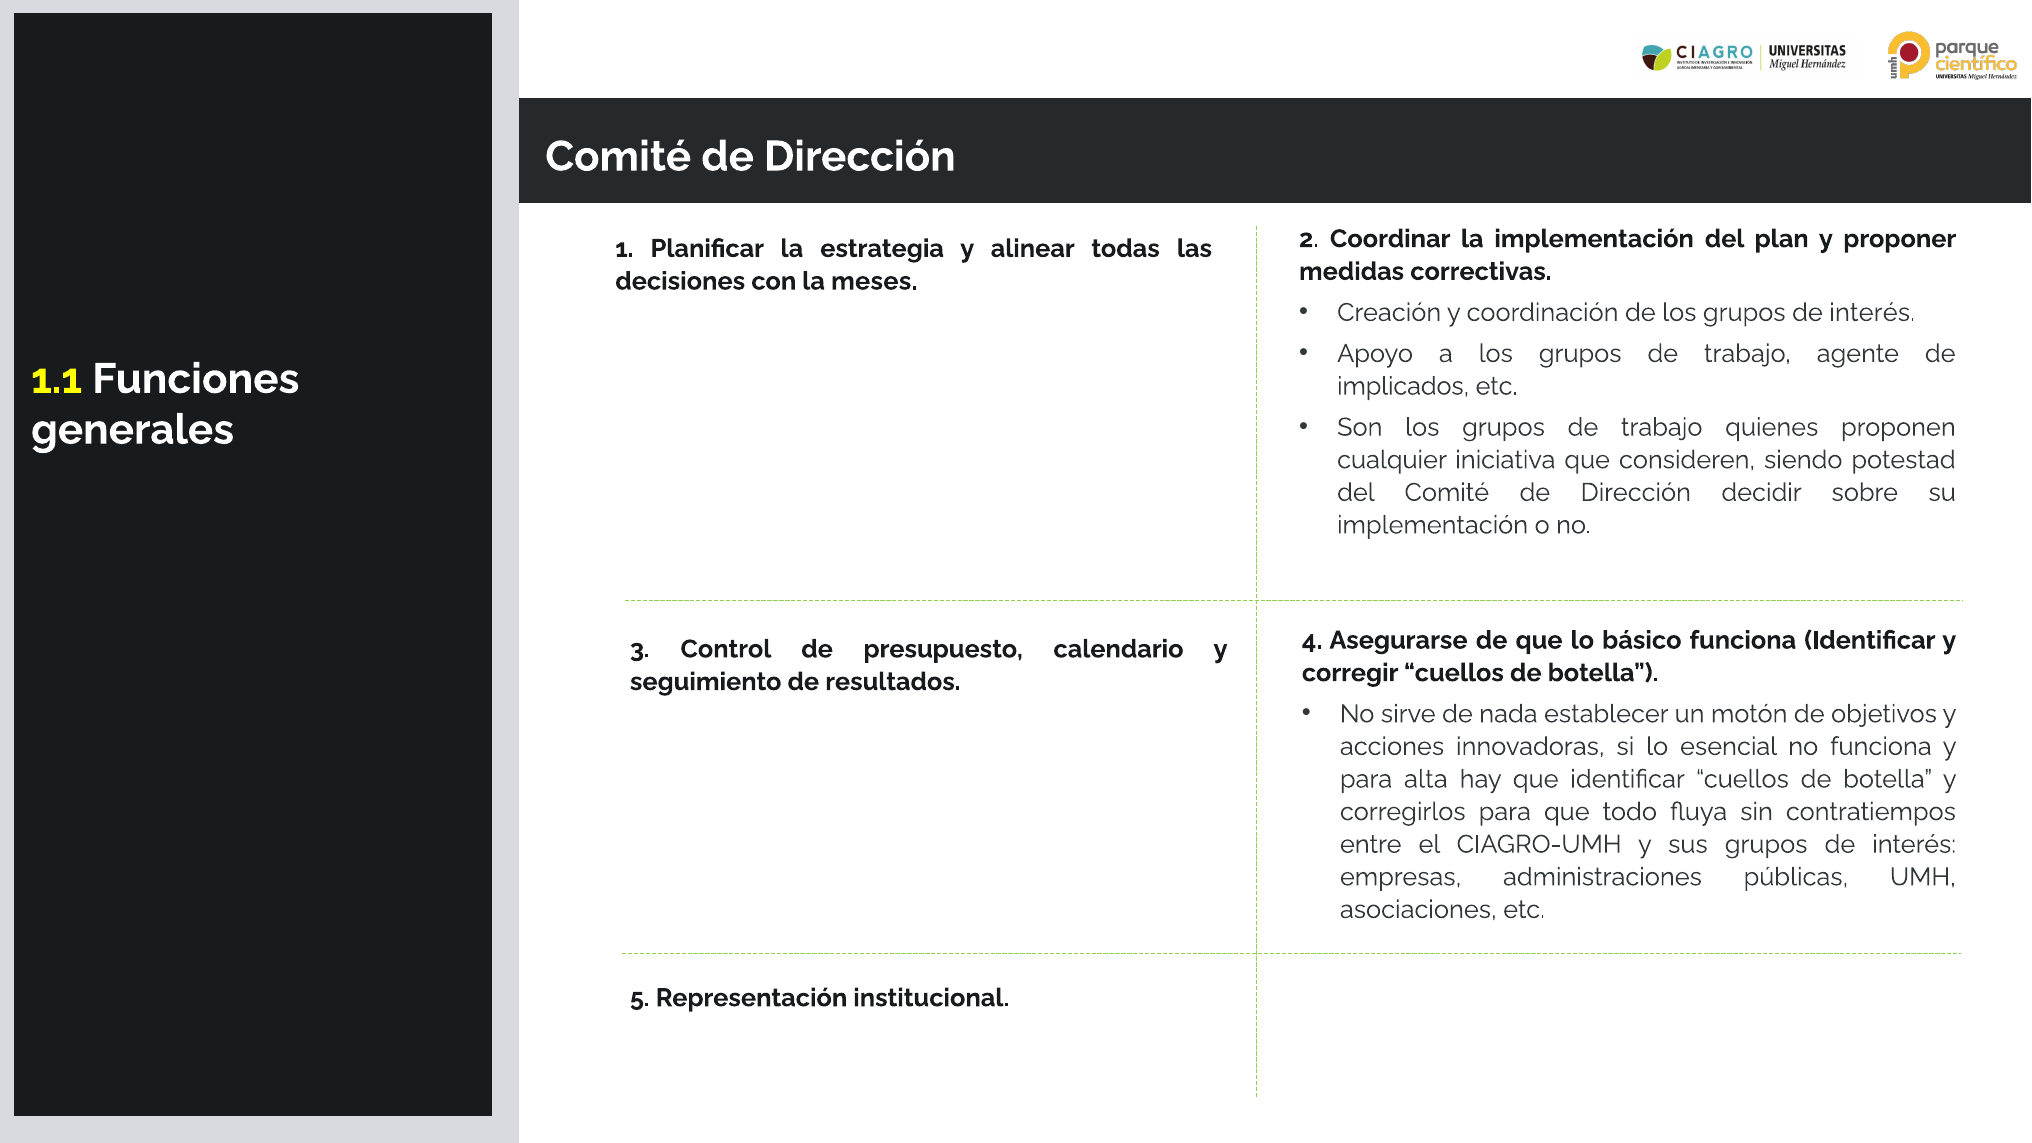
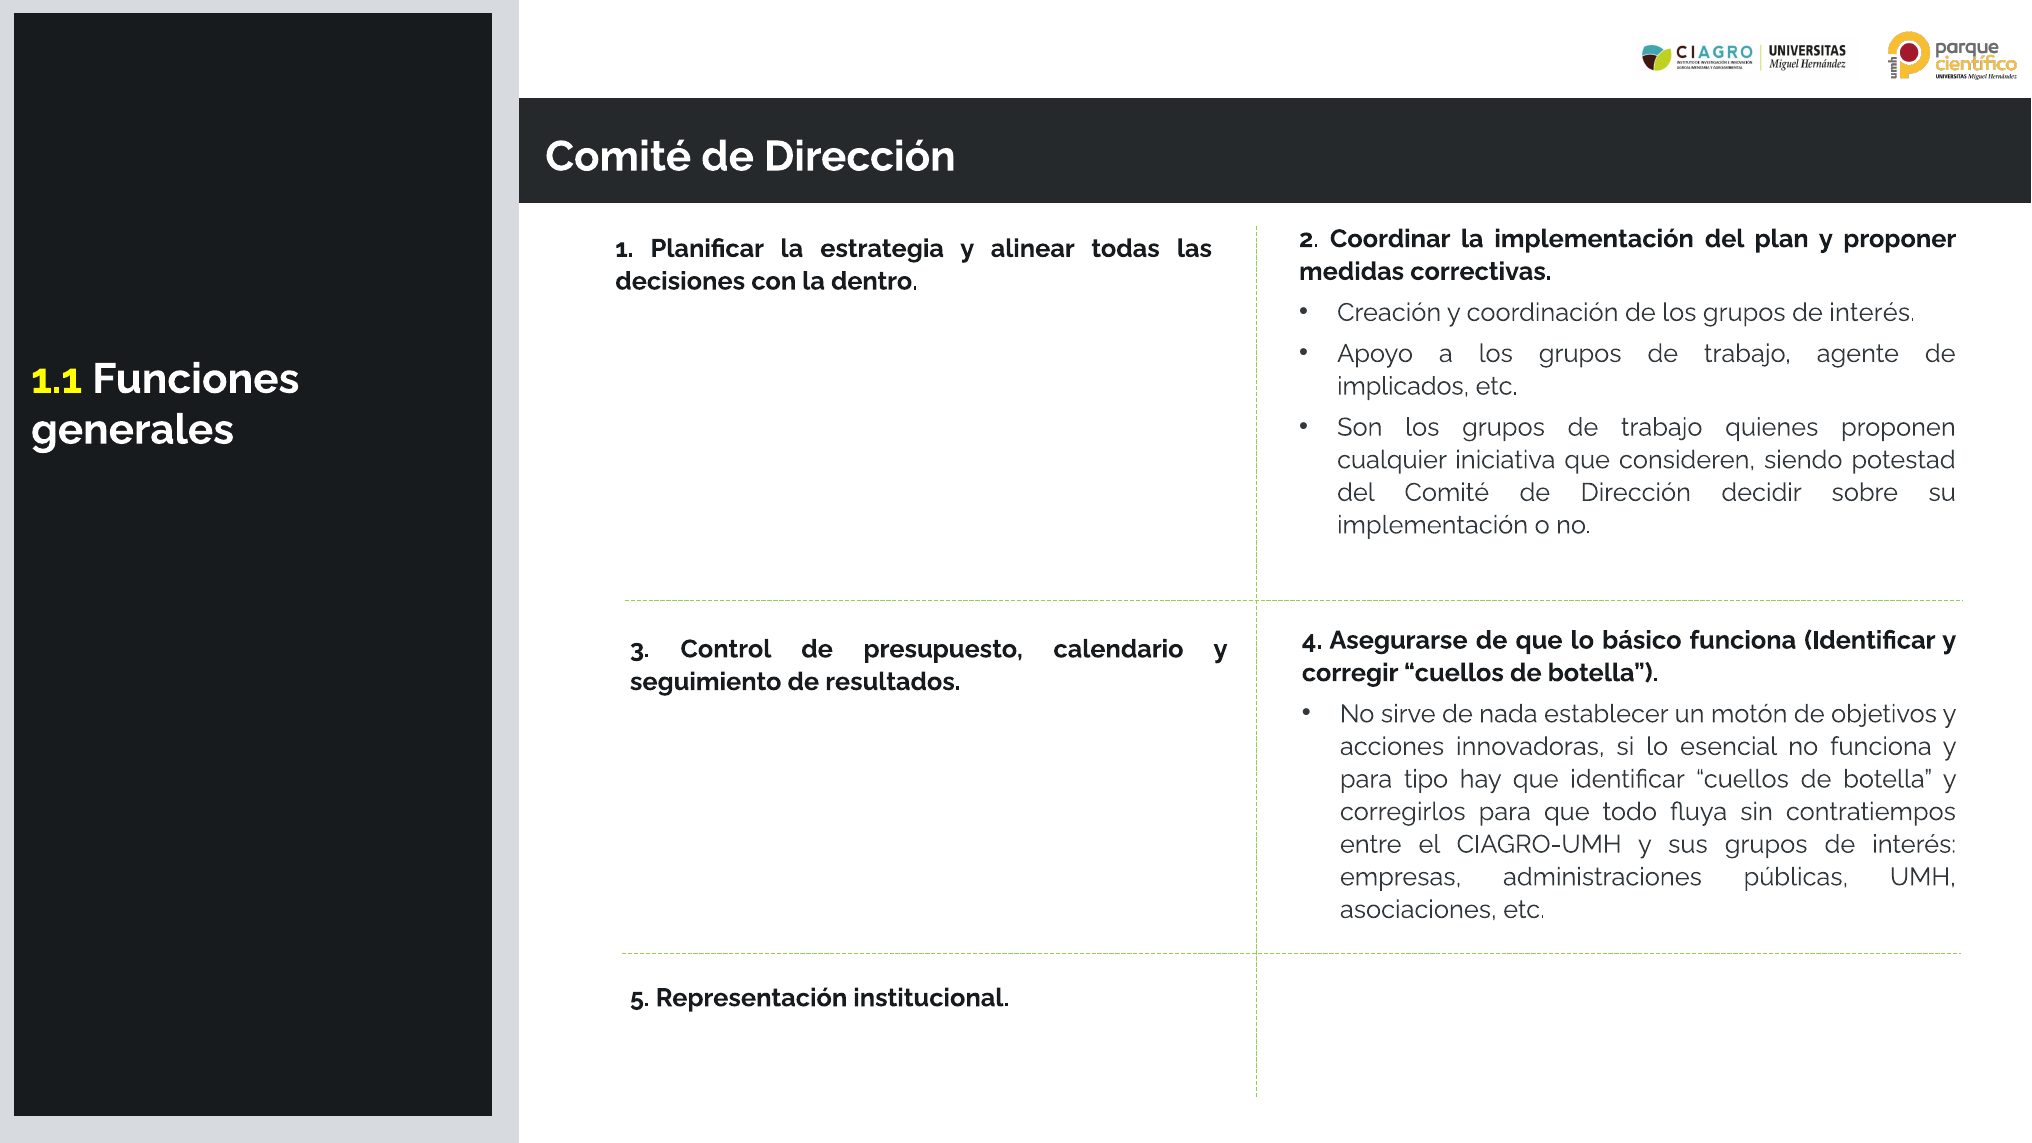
meses: meses -> dentro (874, 281)
alta: alta -> tipo (1426, 779)
